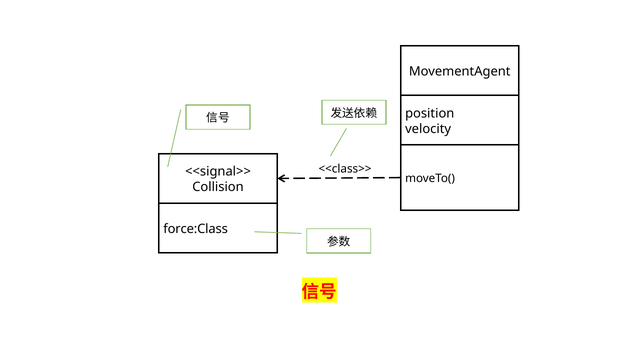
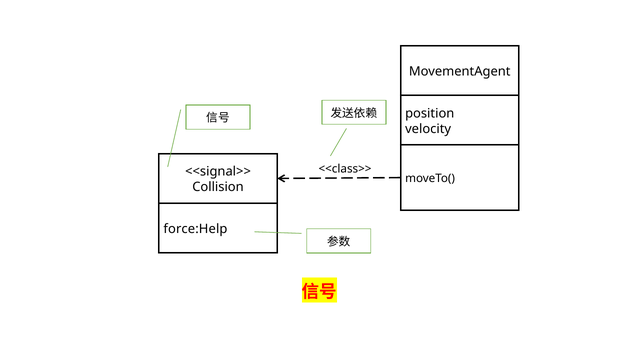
force:Class: force:Class -> force:Help (195, 229)
